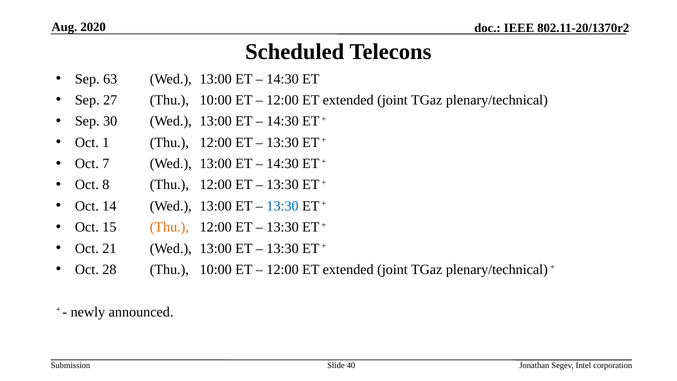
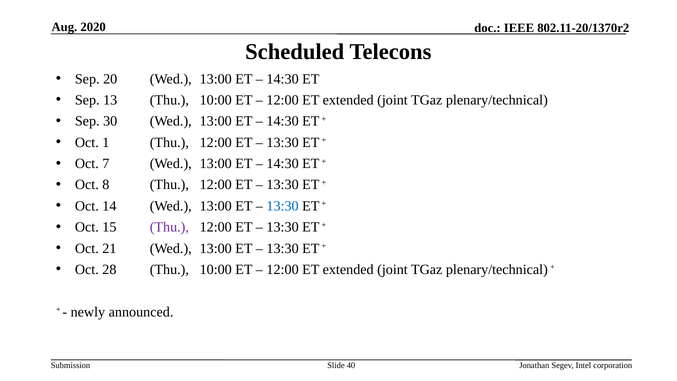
63: 63 -> 20 (110, 79)
27: 27 -> 13 (110, 100)
Thu colour: orange -> purple (169, 227)
